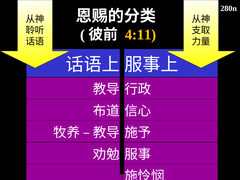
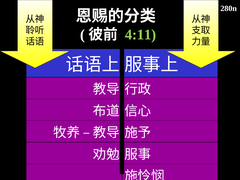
4:11 colour: yellow -> light green (141, 35)
